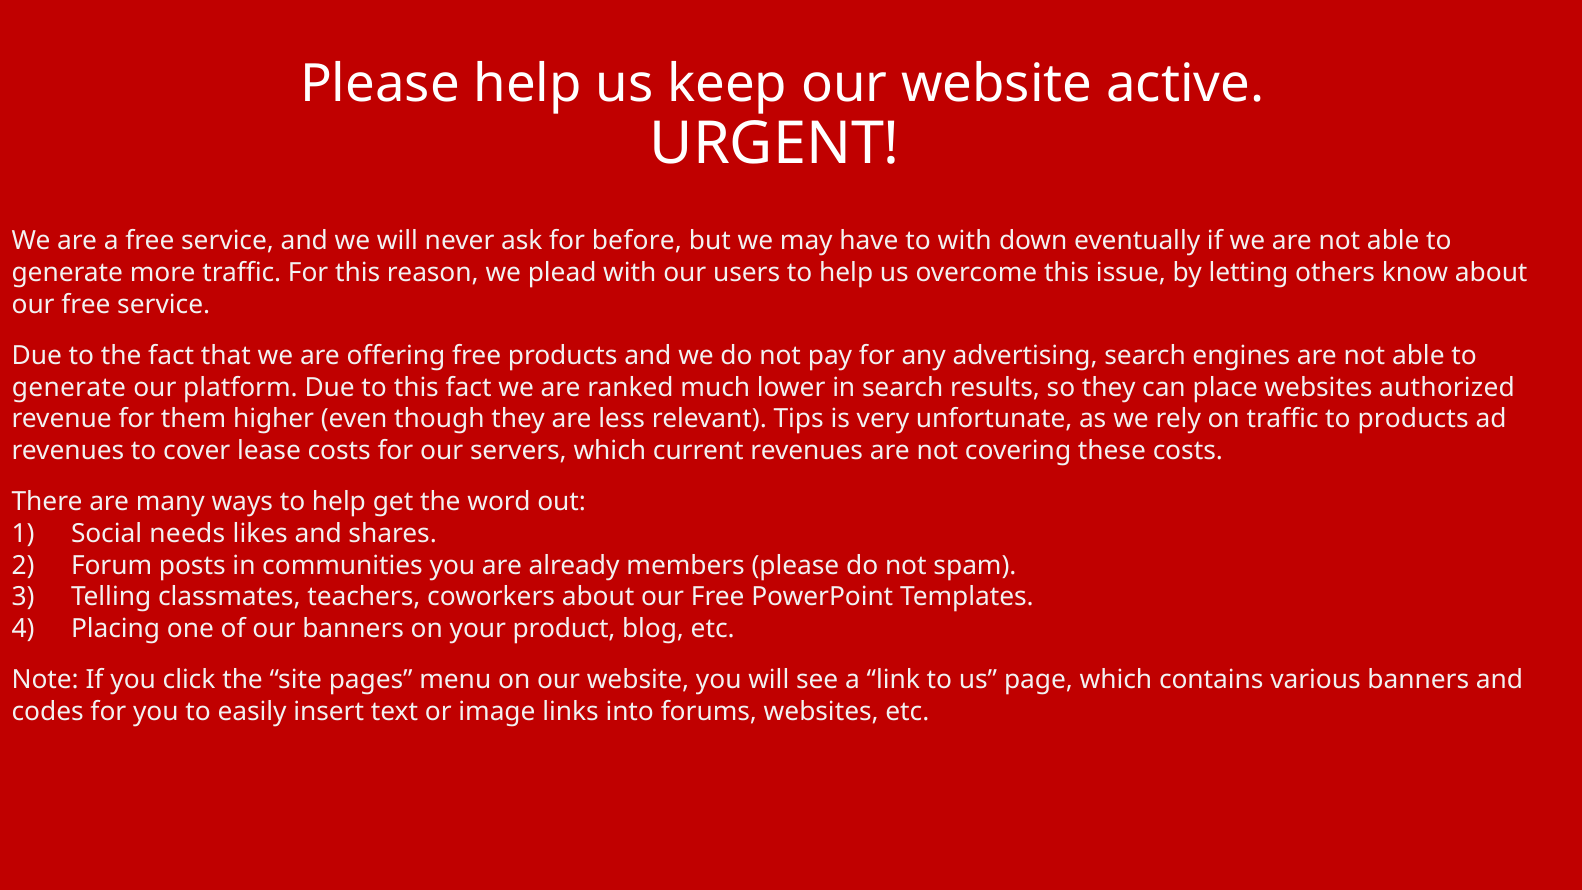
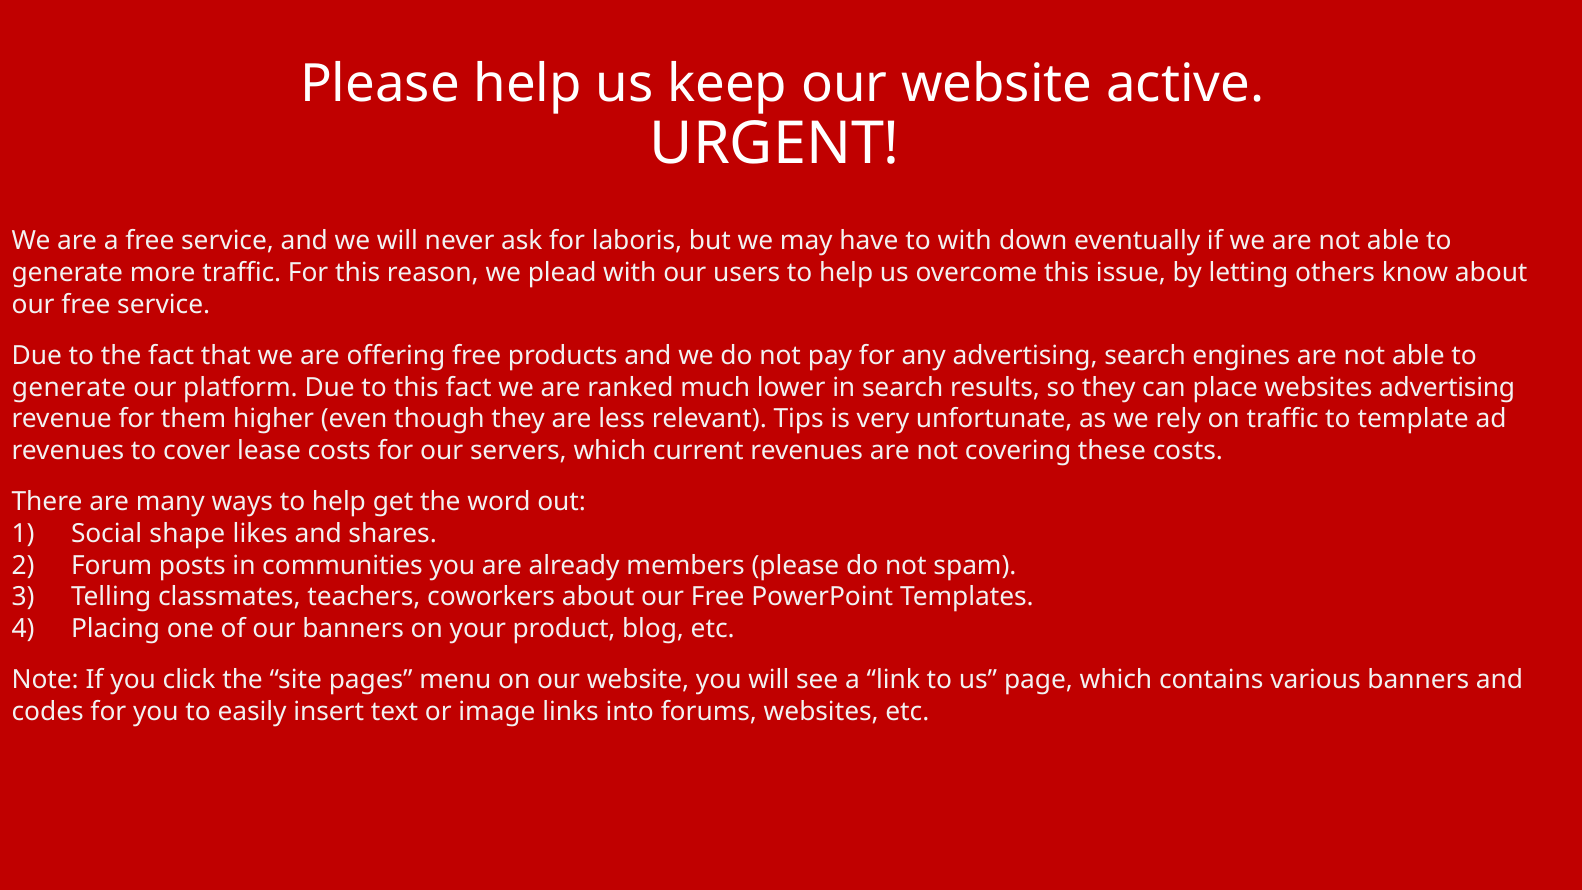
before: before -> laboris (637, 241)
websites authorized: authorized -> advertising (1447, 387)
to products: products -> template (1413, 419)
needs: needs -> shape (187, 534)
